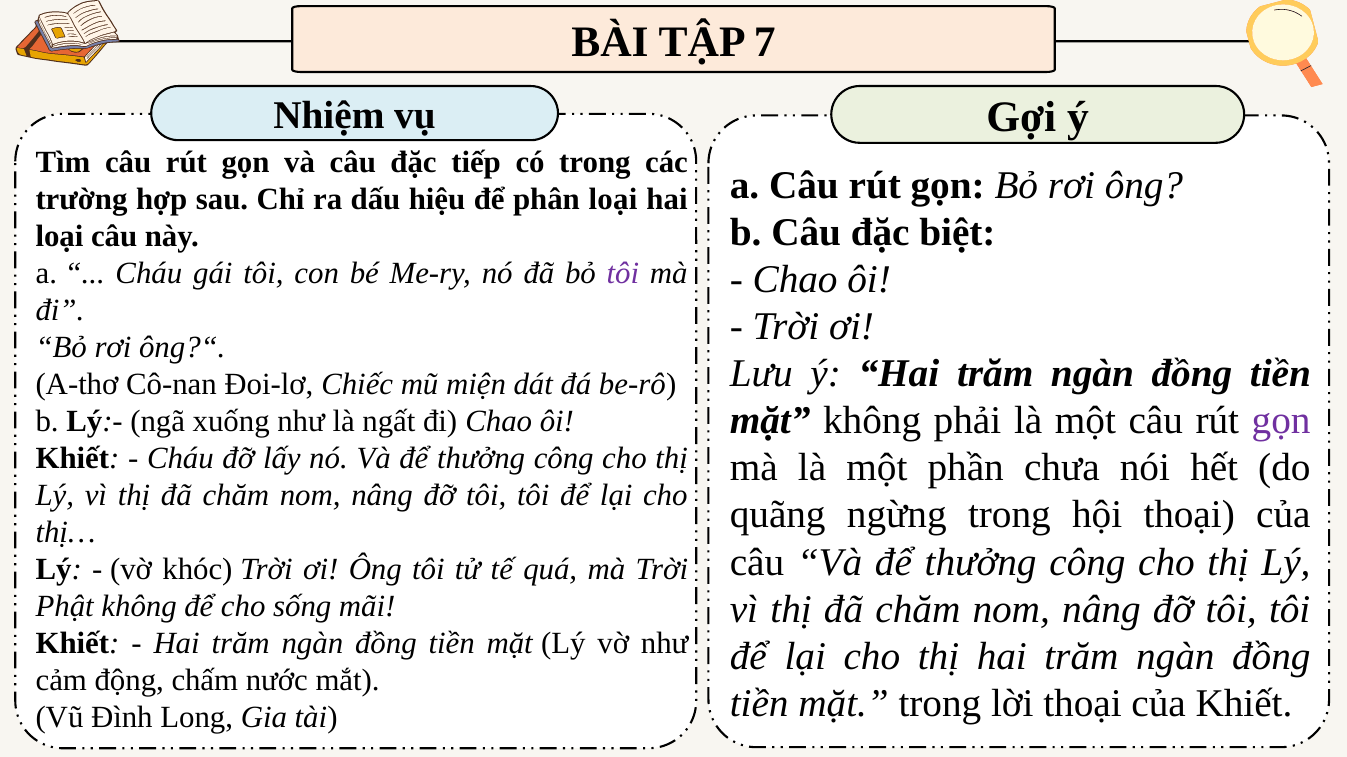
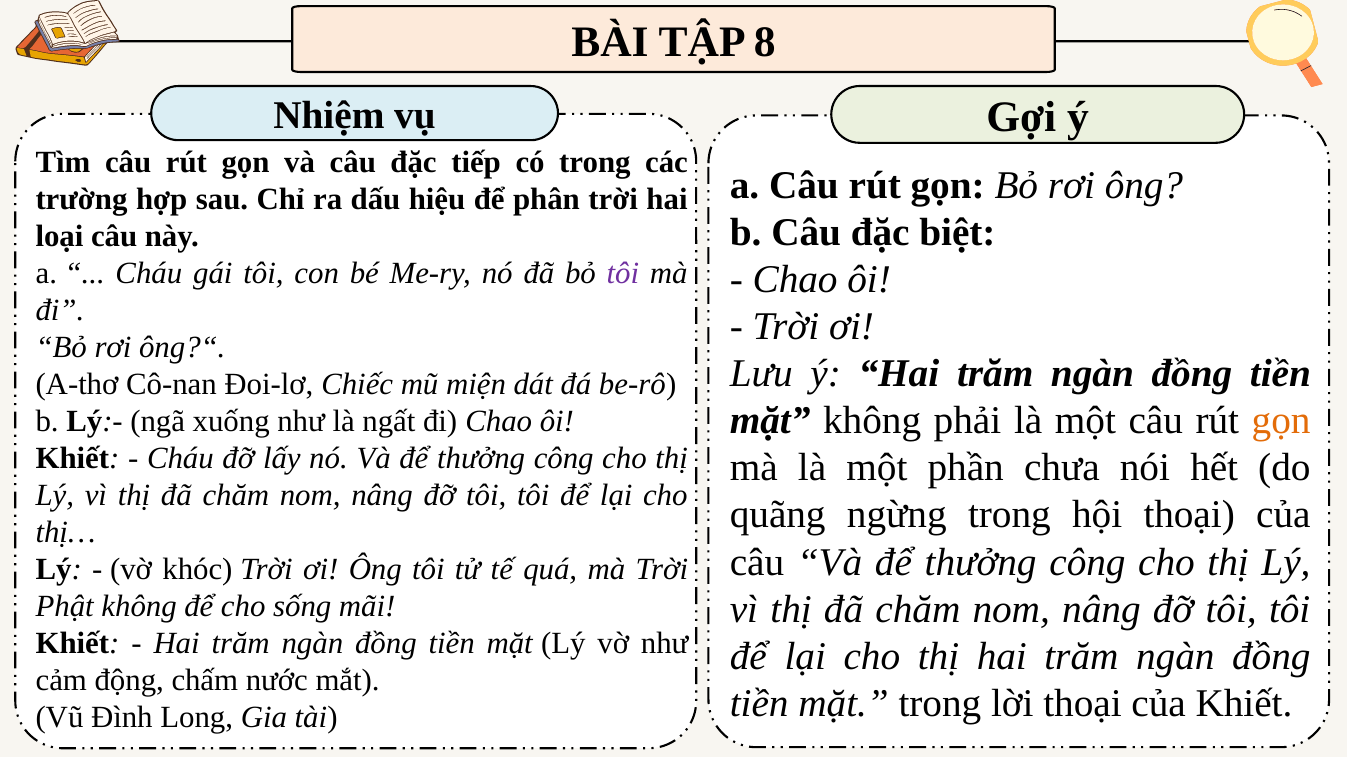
7: 7 -> 8 (765, 42)
phân loại: loại -> trời (613, 199)
gọn colour: purple -> orange (1281, 421)
